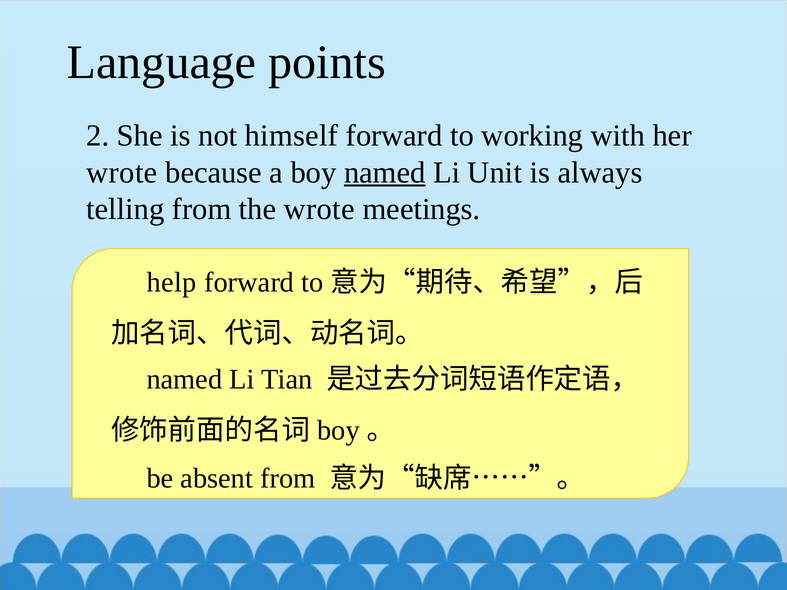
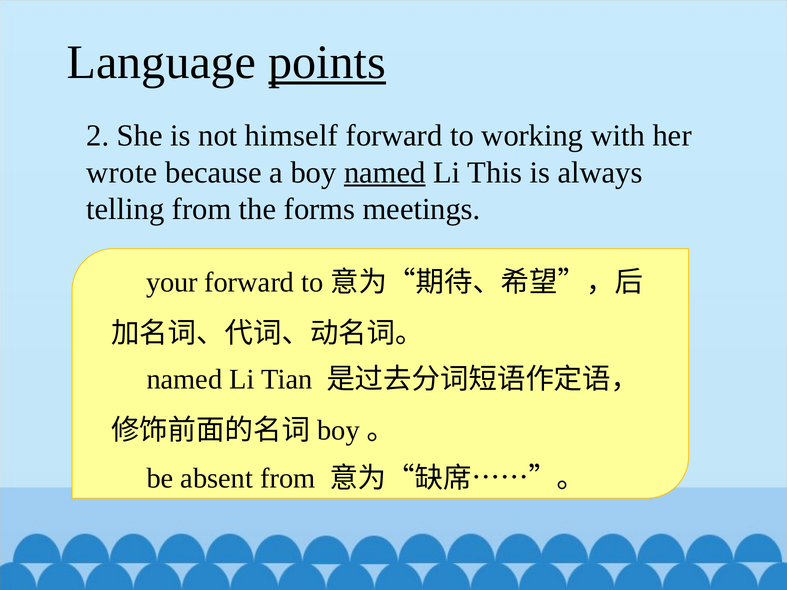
points underline: none -> present (327, 62)
Unit: Unit -> This (495, 173)
the wrote: wrote -> forms (319, 209)
help: help -> your (172, 283)
